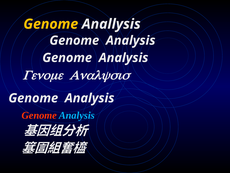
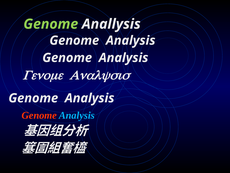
Genome colour: yellow -> light green (51, 24)
